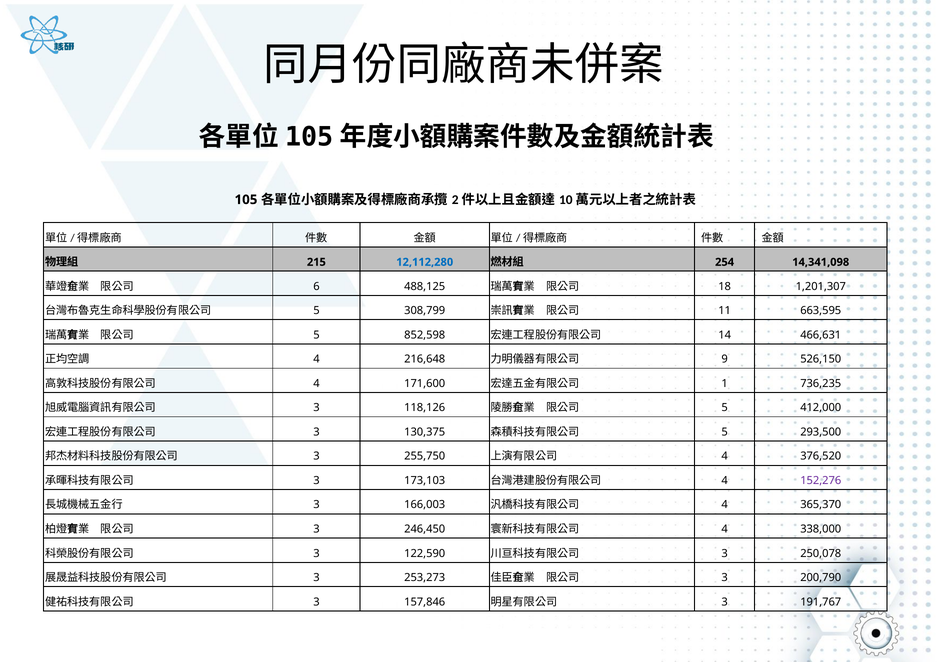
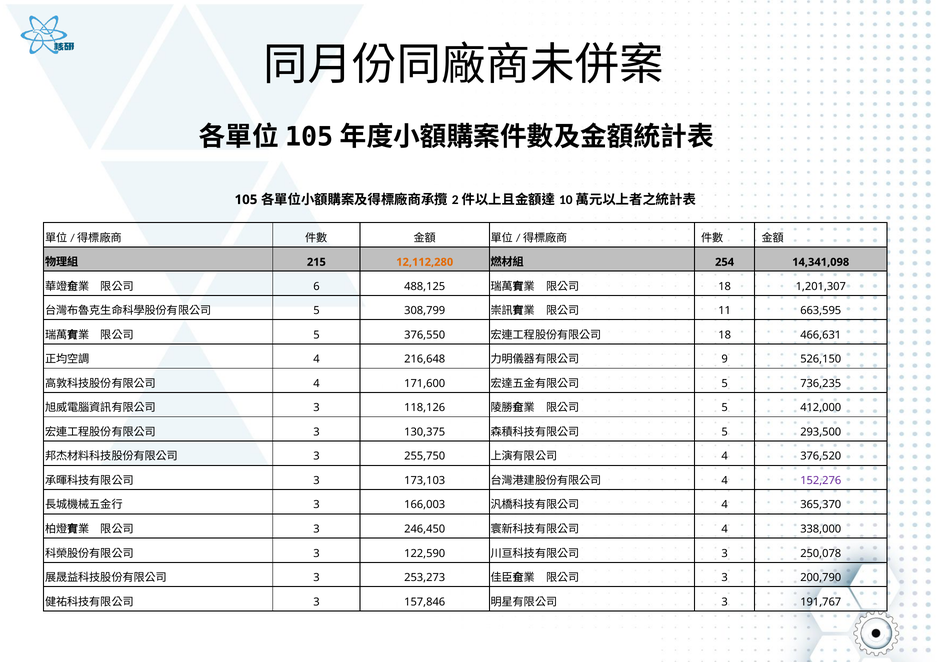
12,112,280 colour: blue -> orange (425, 262)
852,598: 852,598 -> 376,550 (425, 335)
14: 14 -> 18 (725, 335)
1: 1 -> 5 (725, 384)
